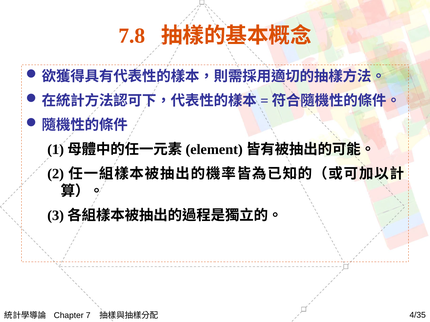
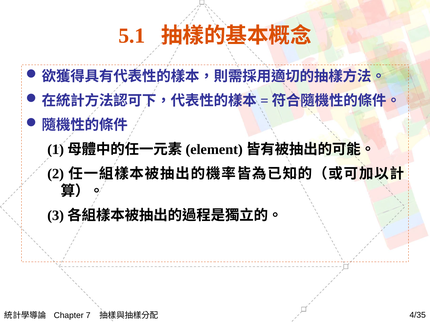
7.8: 7.8 -> 5.1 (132, 36)
